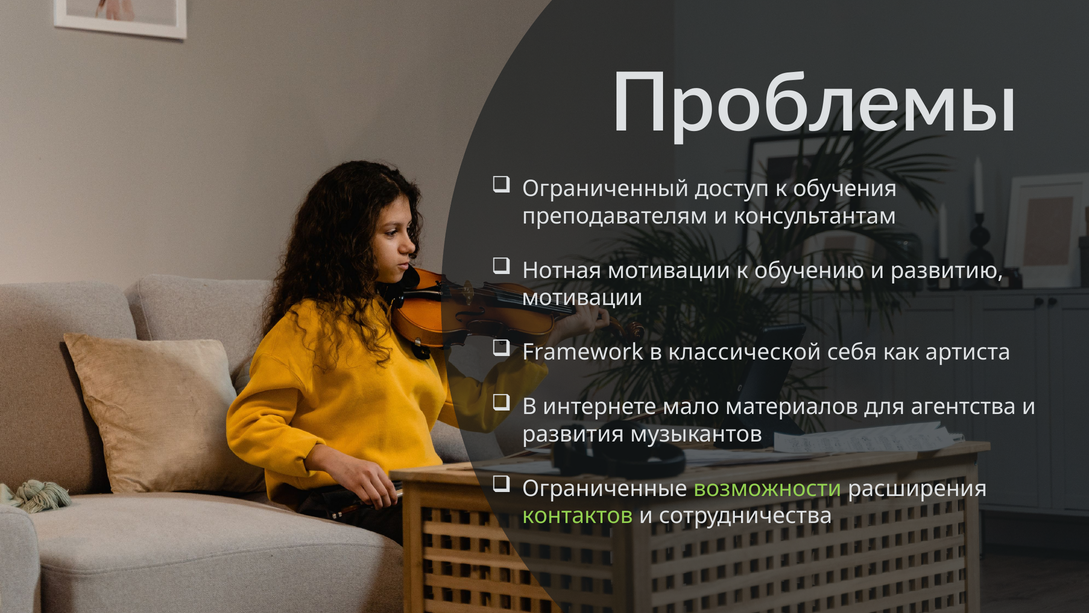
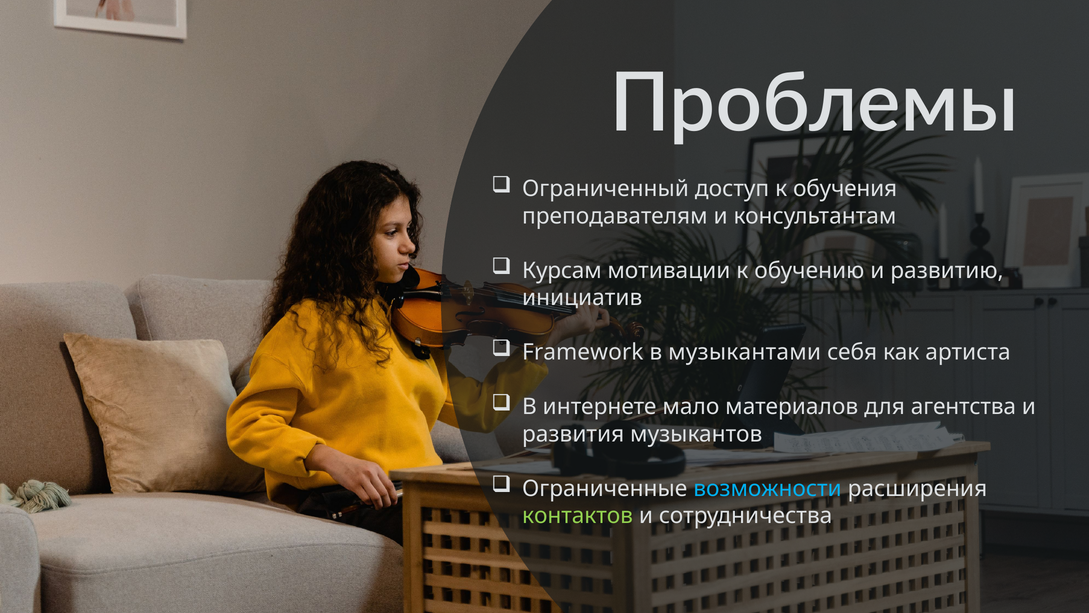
Нотная: Нотная -> Курсам (562, 270)
мотивации: мотивации -> инициатив (582, 298)
классической: классической -> музыкантами (745, 352)
возможности colour: light green -> light blue (767, 488)
